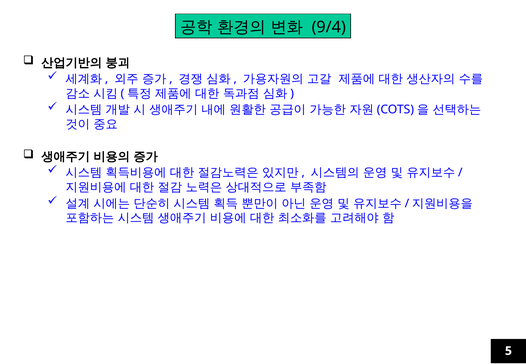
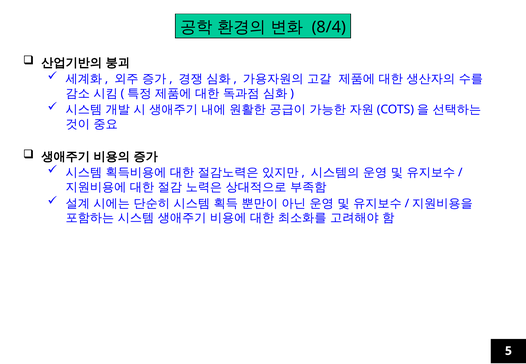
9/4: 9/4 -> 8/4 (329, 27)
